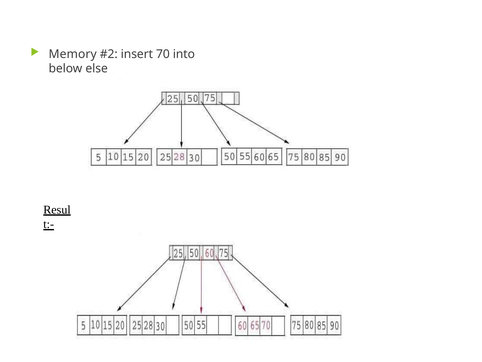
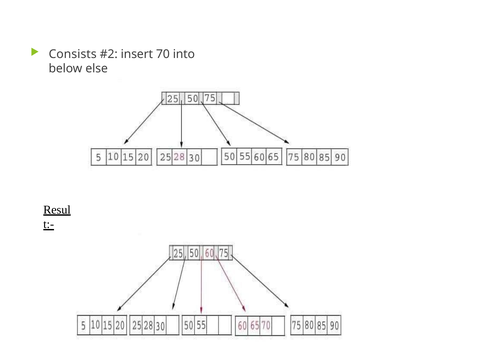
Memory: Memory -> Consists (73, 54)
